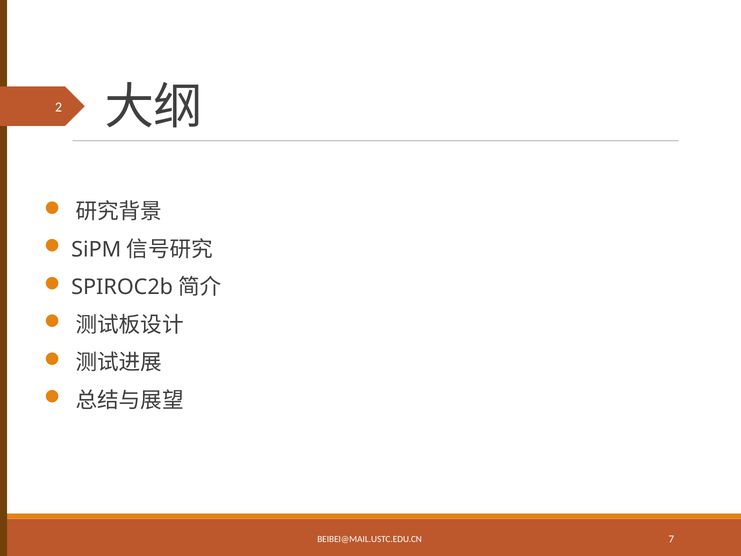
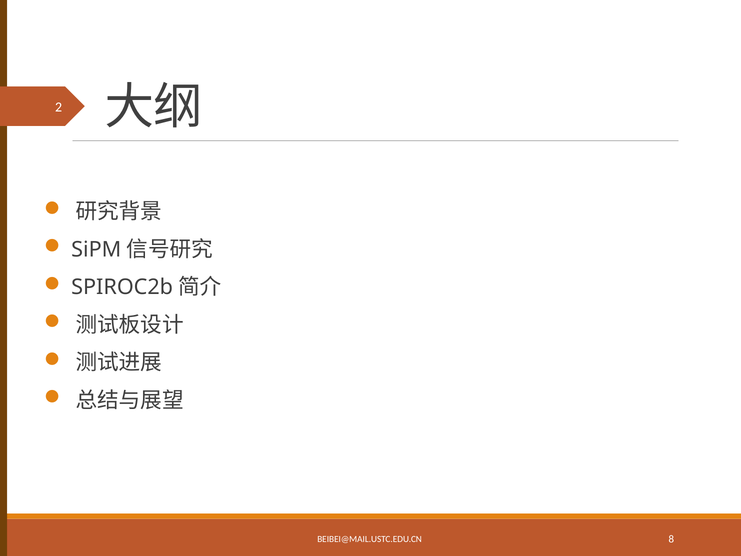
7: 7 -> 8 (671, 539)
